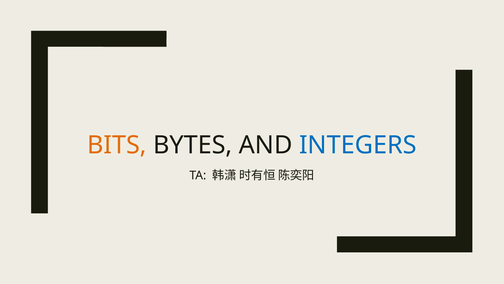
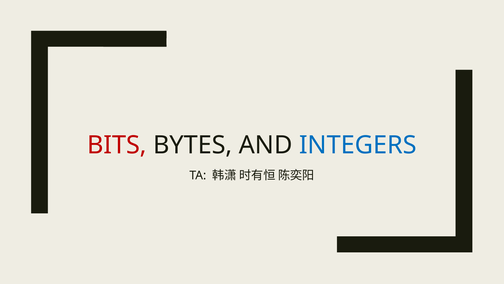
BITS colour: orange -> red (117, 145)
